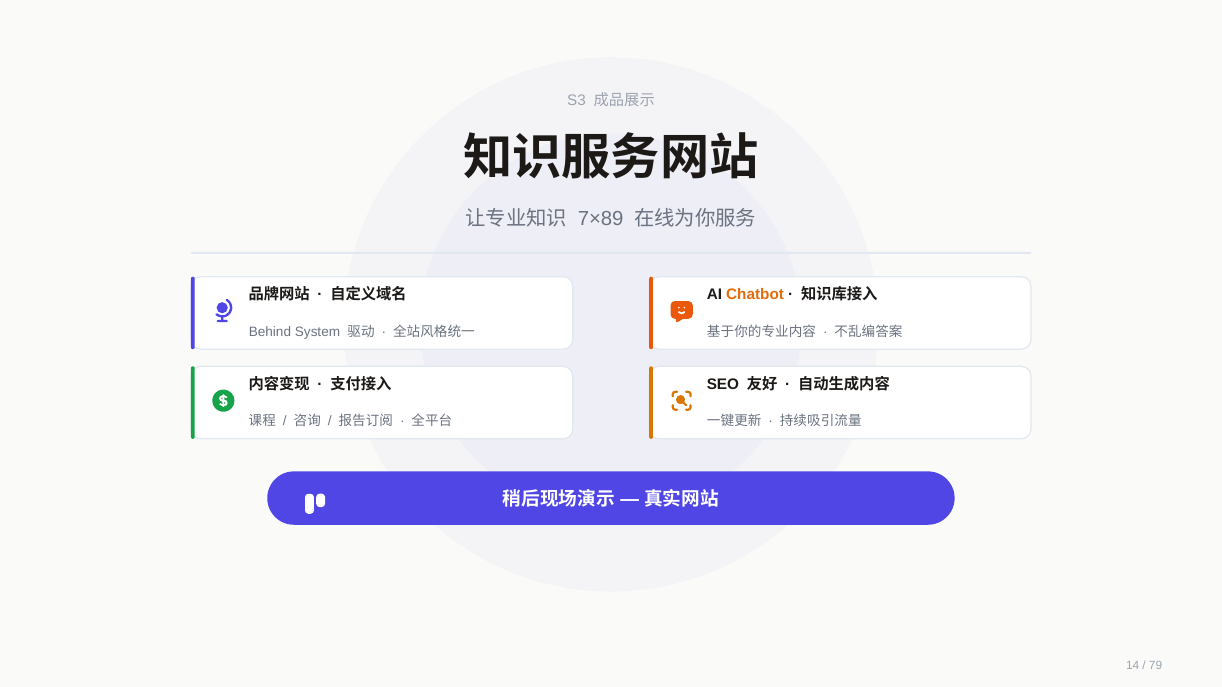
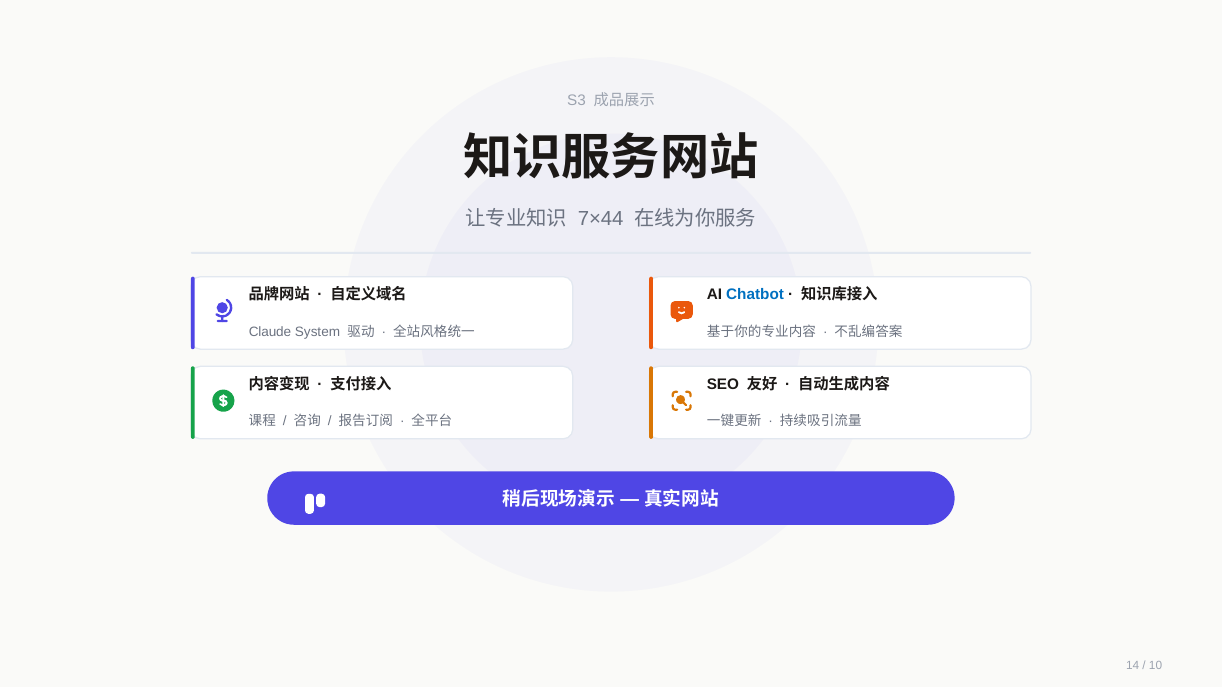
7×89: 7×89 -> 7×44 (601, 219)
Chatbot colour: orange -> blue (755, 295)
Behind: Behind -> Claude (270, 332)
79: 79 -> 10 (1156, 666)
